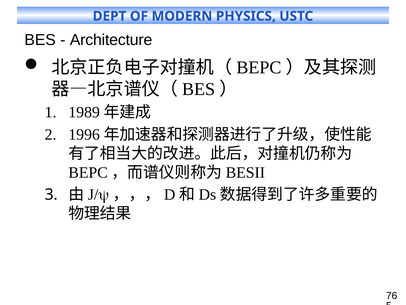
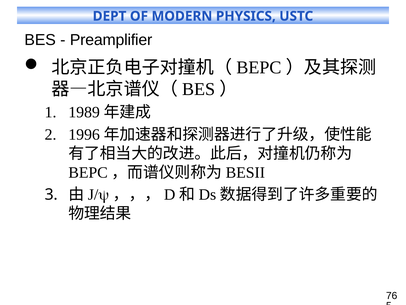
Architecture: Architecture -> Preamplifier (111, 40)
